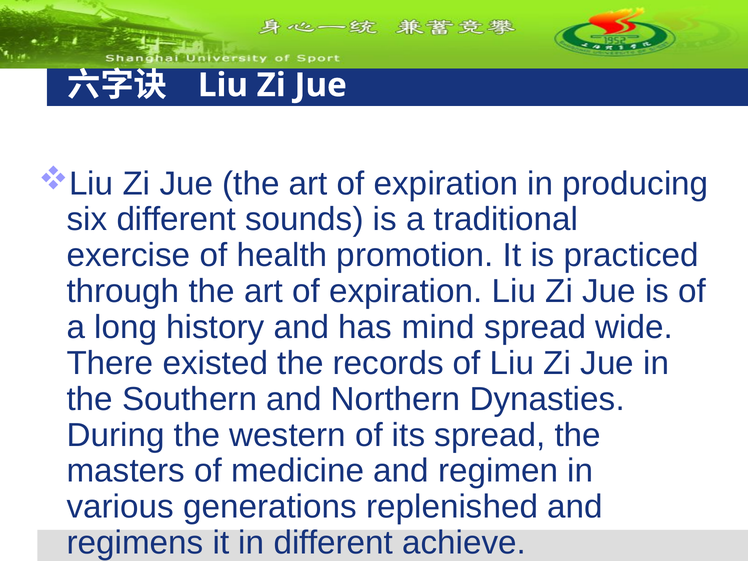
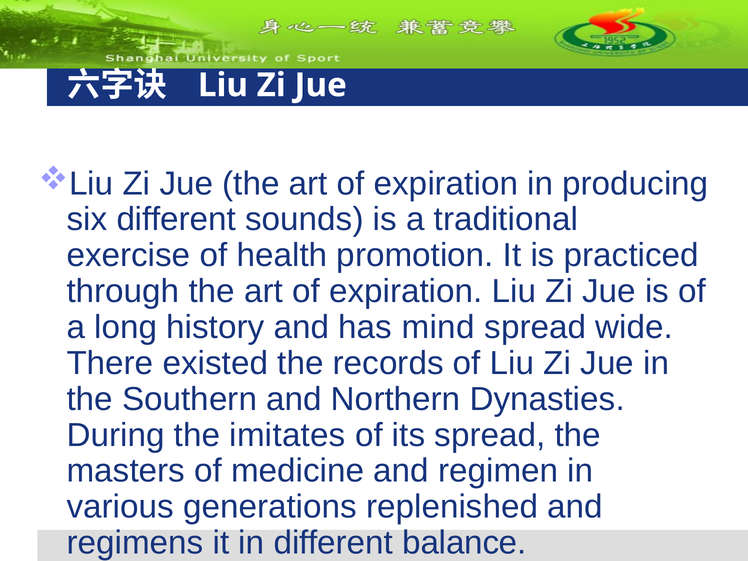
western: western -> imitates (287, 435)
achieve: achieve -> balance (464, 543)
